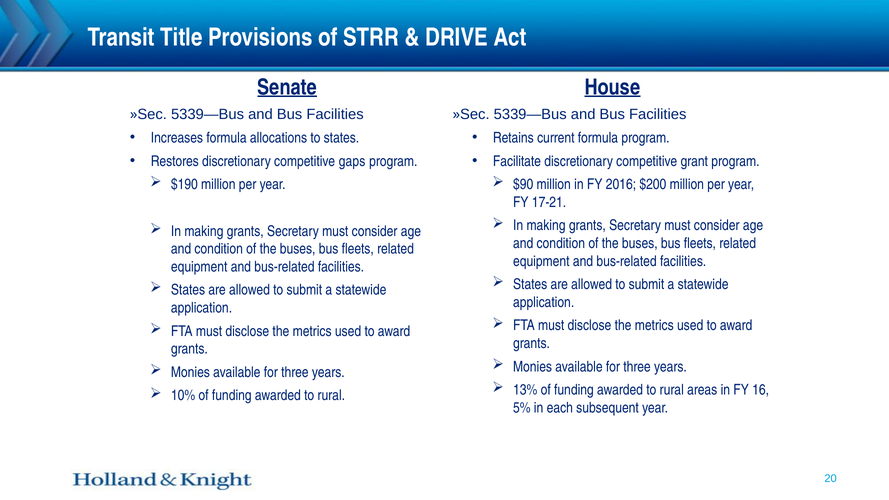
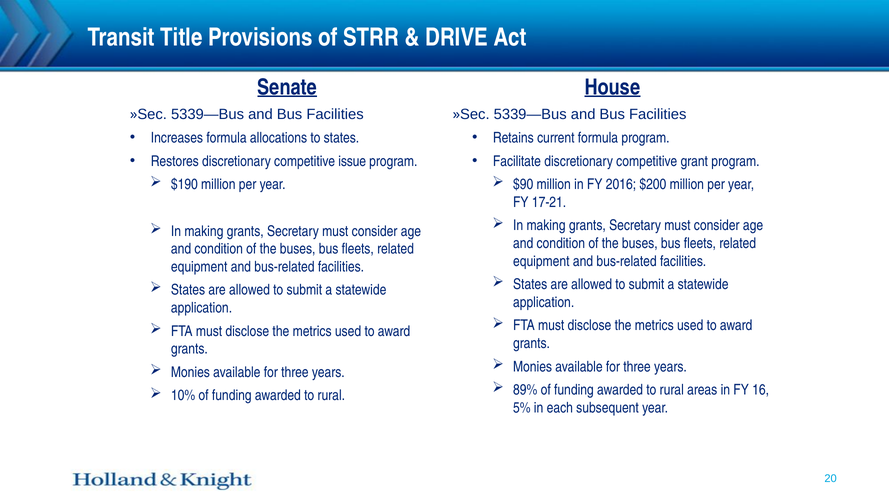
gaps: gaps -> issue (352, 161)
13%: 13% -> 89% (525, 390)
